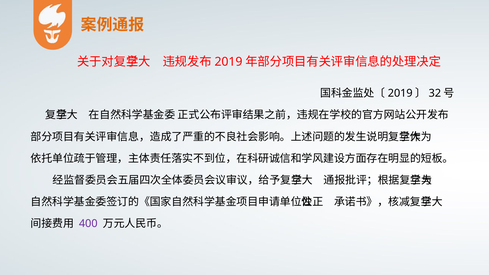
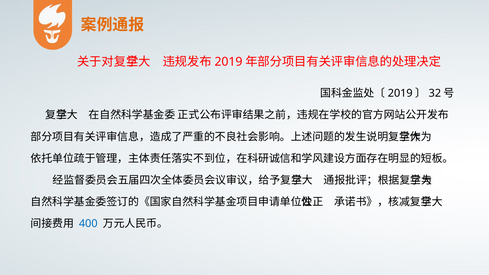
400 colour: purple -> blue (88, 224)
